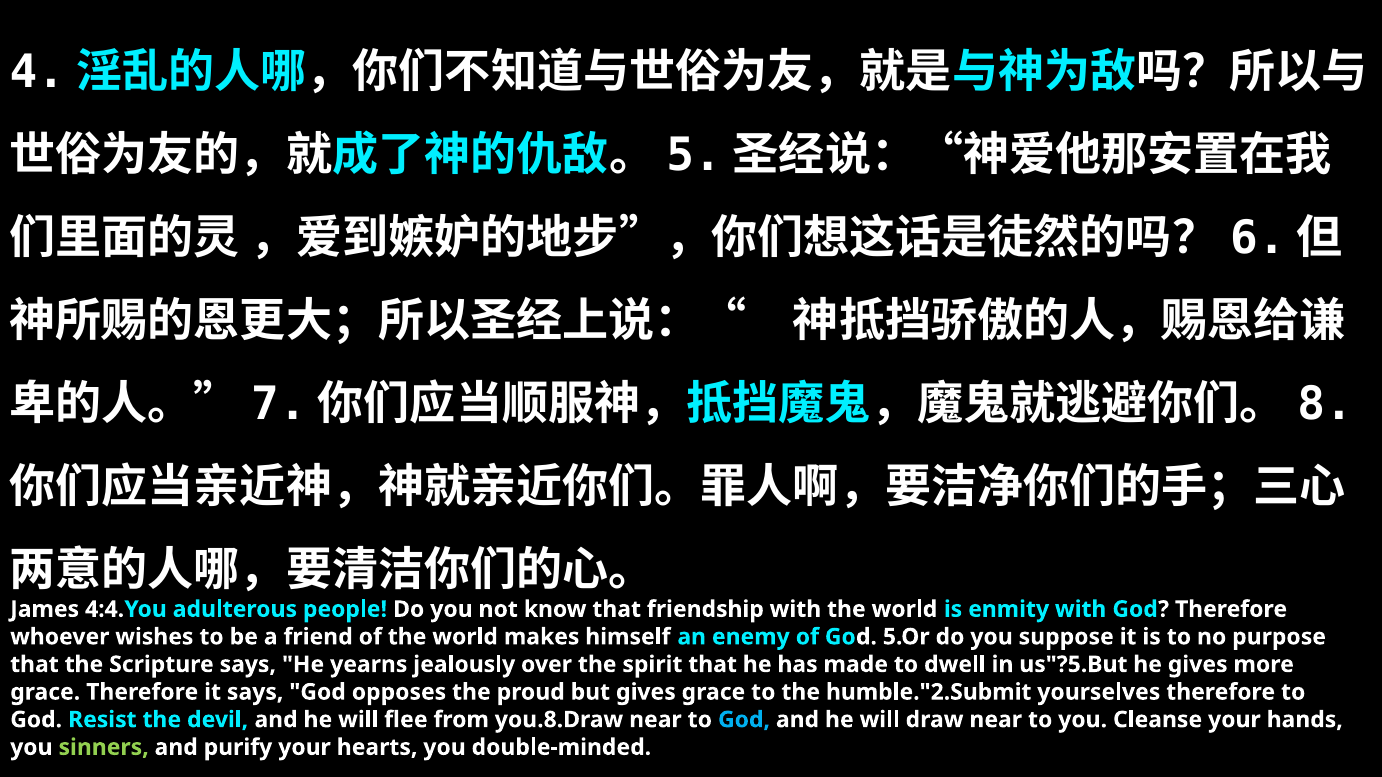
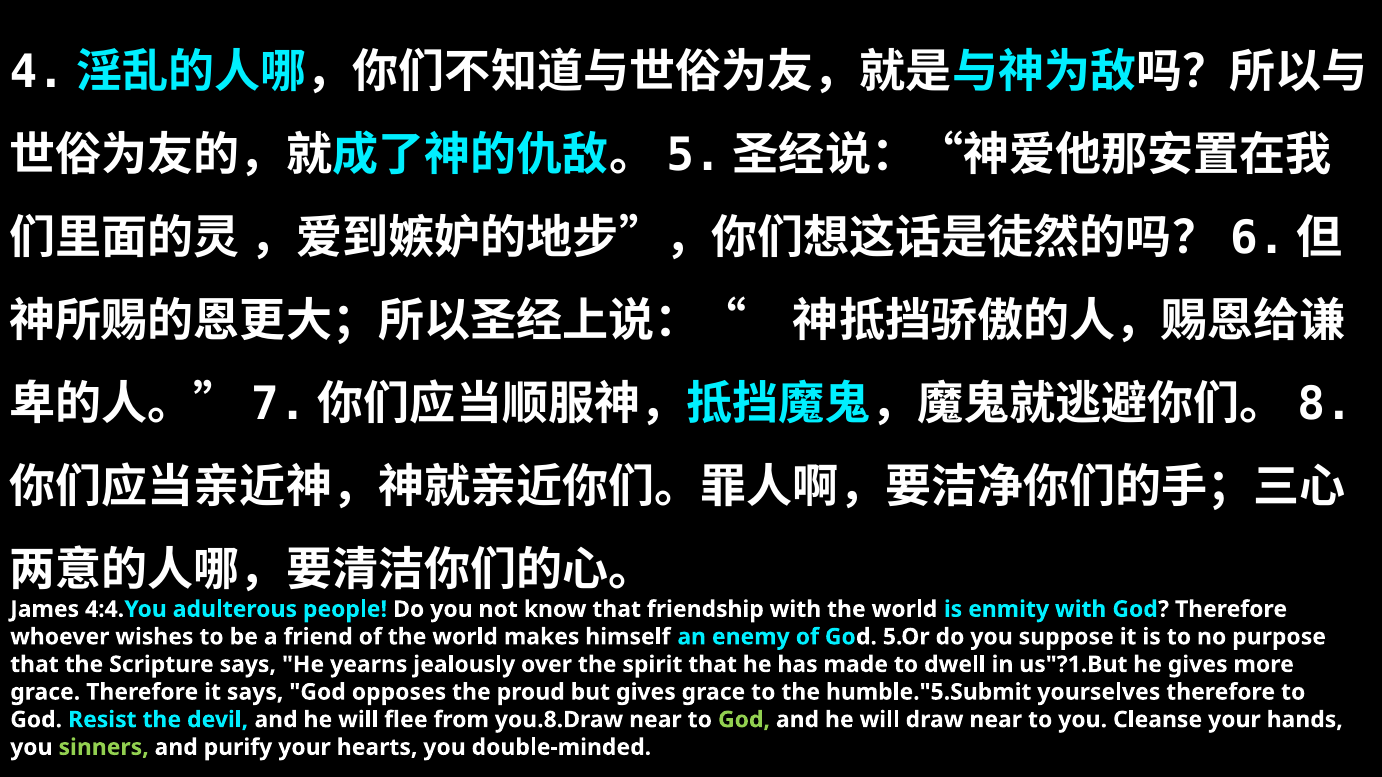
us"?5.But: us"?5.But -> us"?1.But (1073, 665)
humble."2.Submit: humble."2.Submit -> humble."5.Submit (929, 692)
God colour: light blue -> light green (744, 720)
